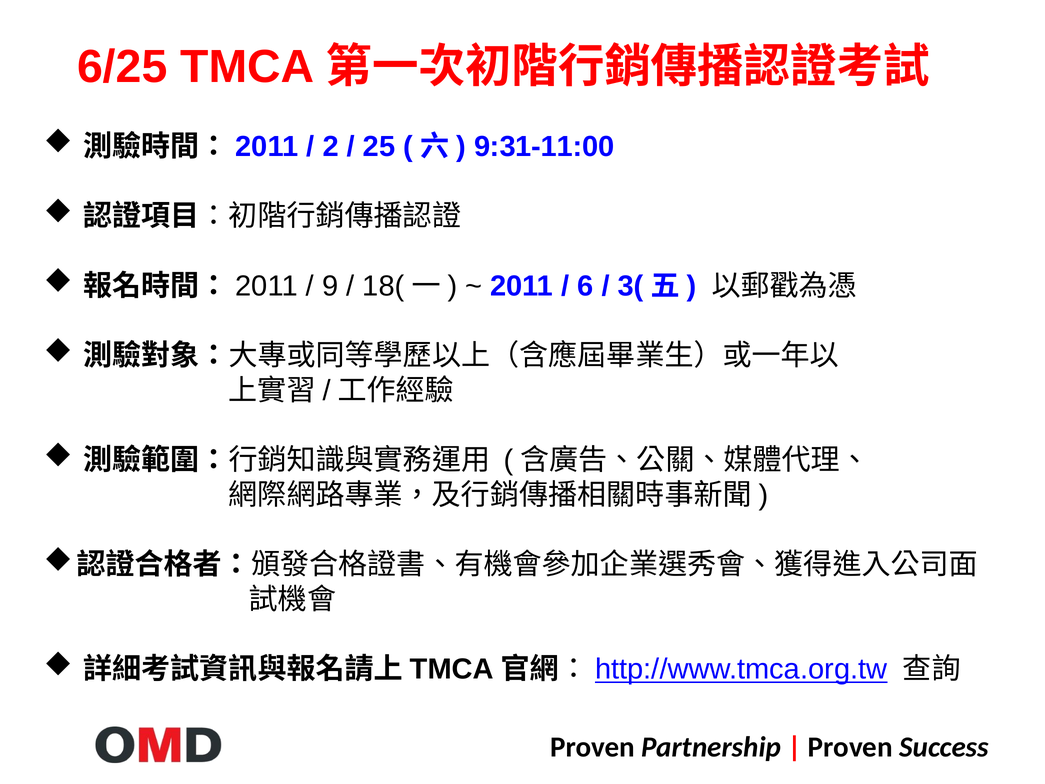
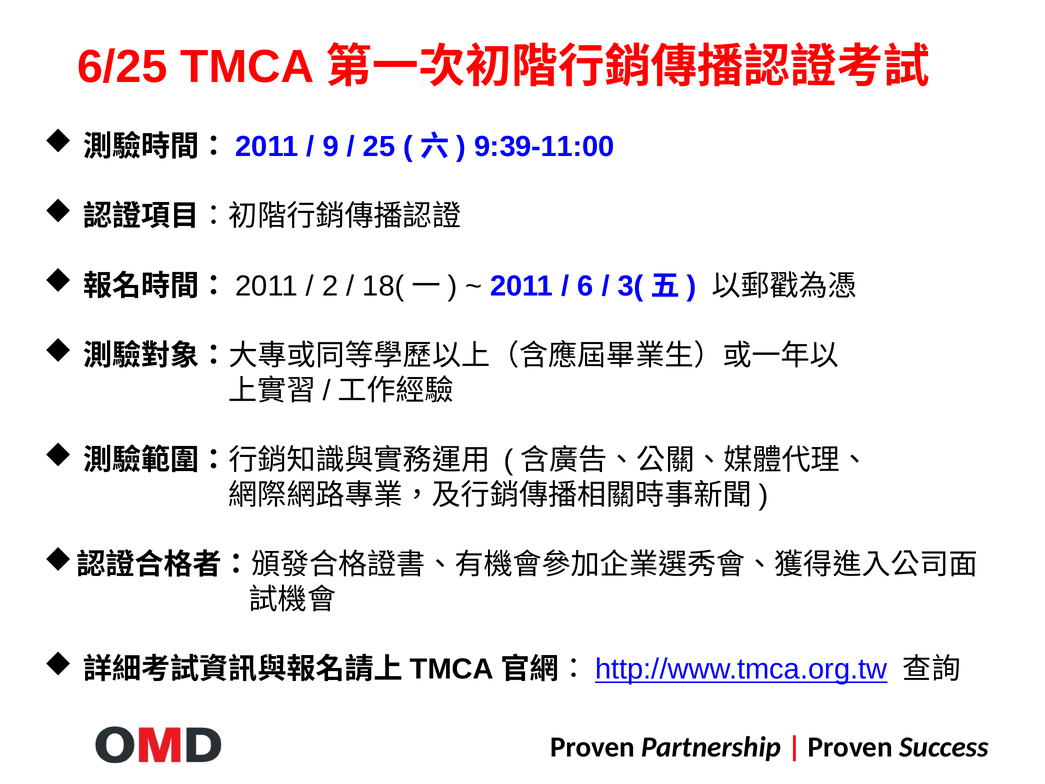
2: 2 -> 9 (331, 146)
9:31-11:00: 9:31-11:00 -> 9:39-11:00 (544, 146)
9: 9 -> 2 (330, 286)
